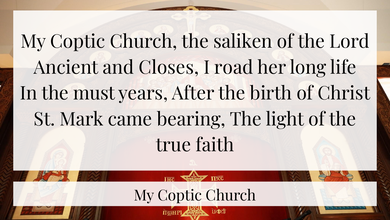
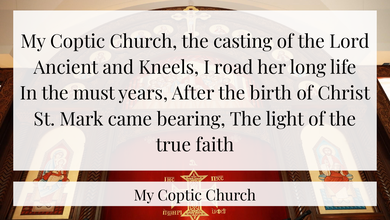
saliken: saliken -> casting (243, 42)
Closes: Closes -> Kneels (169, 67)
